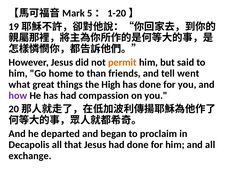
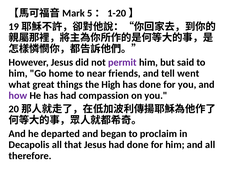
permit colour: orange -> purple (122, 62)
than: than -> near (96, 73)
exchange: exchange -> therefore (30, 155)
